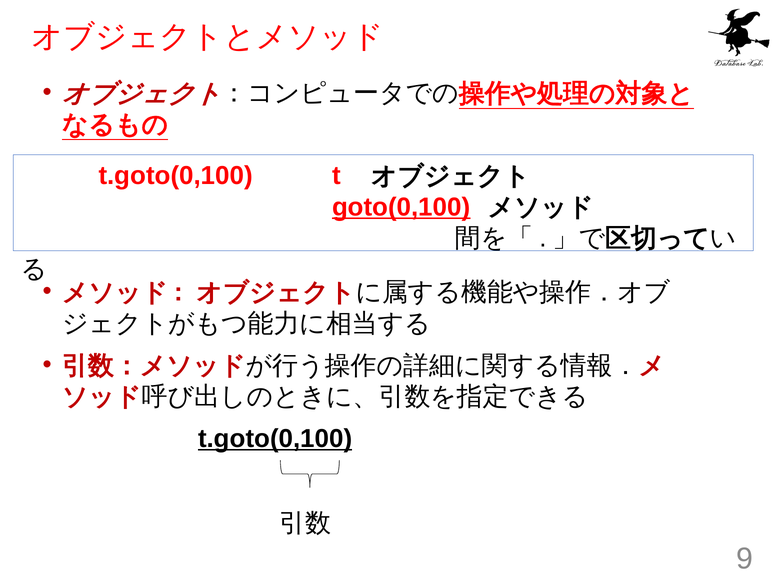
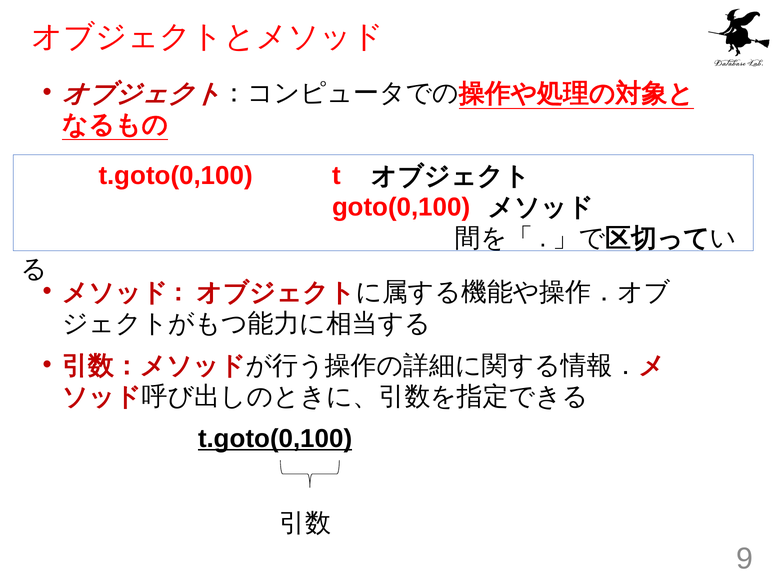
goto(0,100 underline: present -> none (401, 207)
